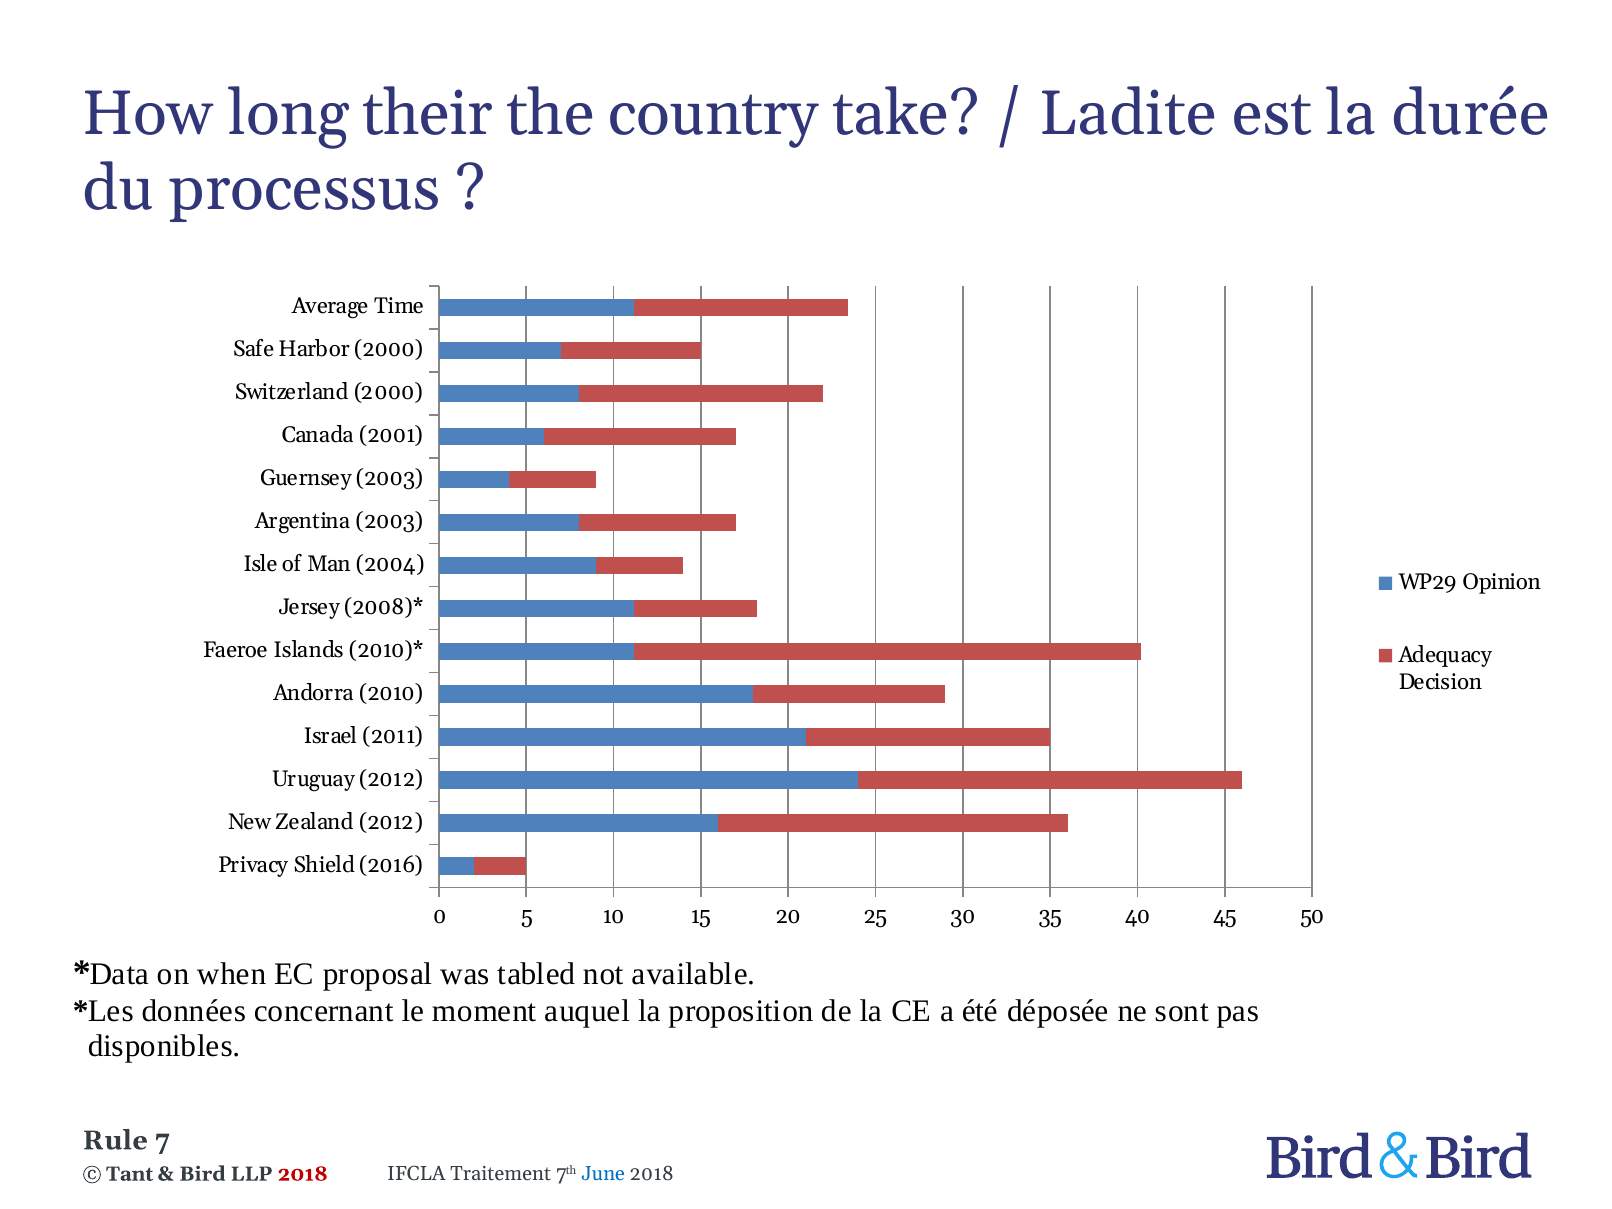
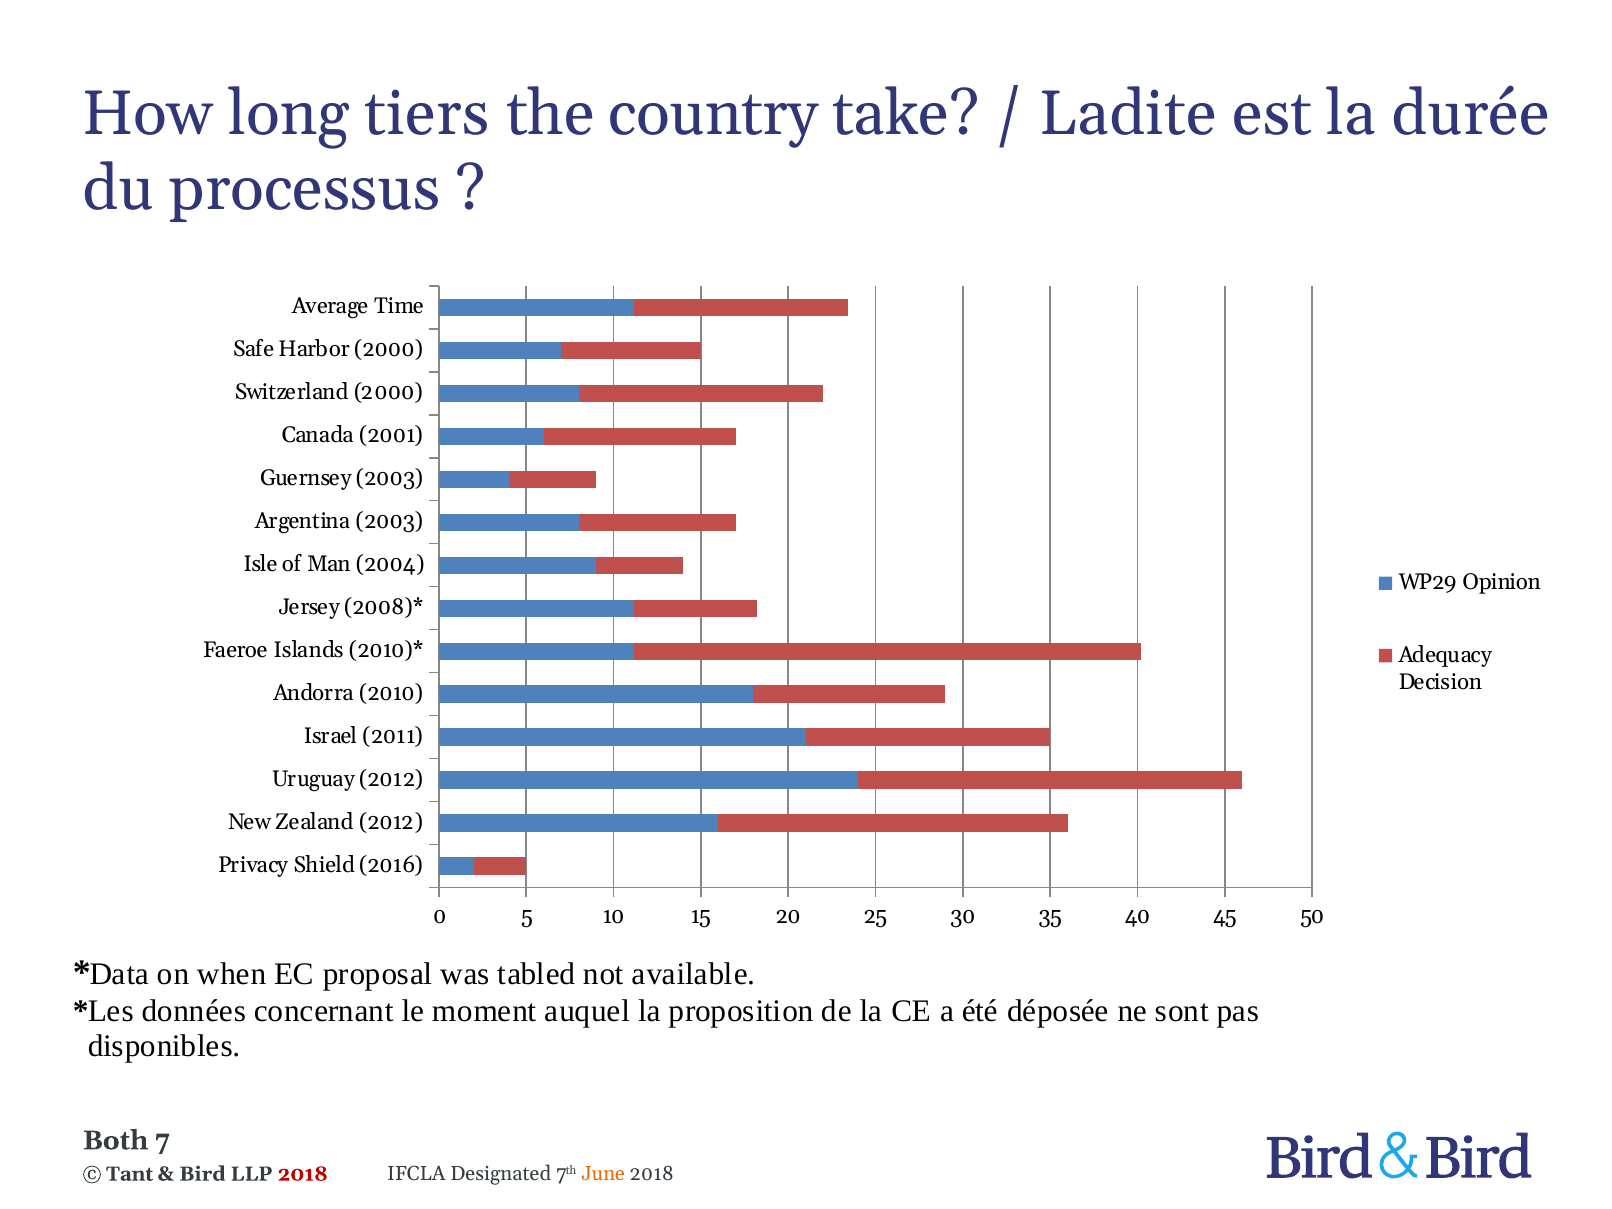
their: their -> tiers (427, 113)
Rule: Rule -> Both (115, 1140)
Traitement: Traitement -> Designated (501, 1174)
June colour: blue -> orange (603, 1174)
